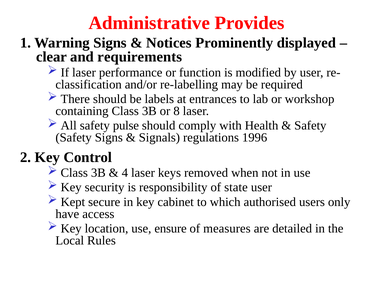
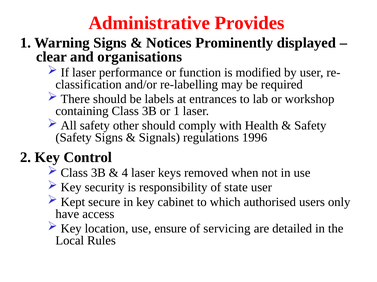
requirements: requirements -> organisations (140, 57)
or 8: 8 -> 1 (177, 111)
pulse: pulse -> other (126, 126)
measures: measures -> servicing (227, 229)
